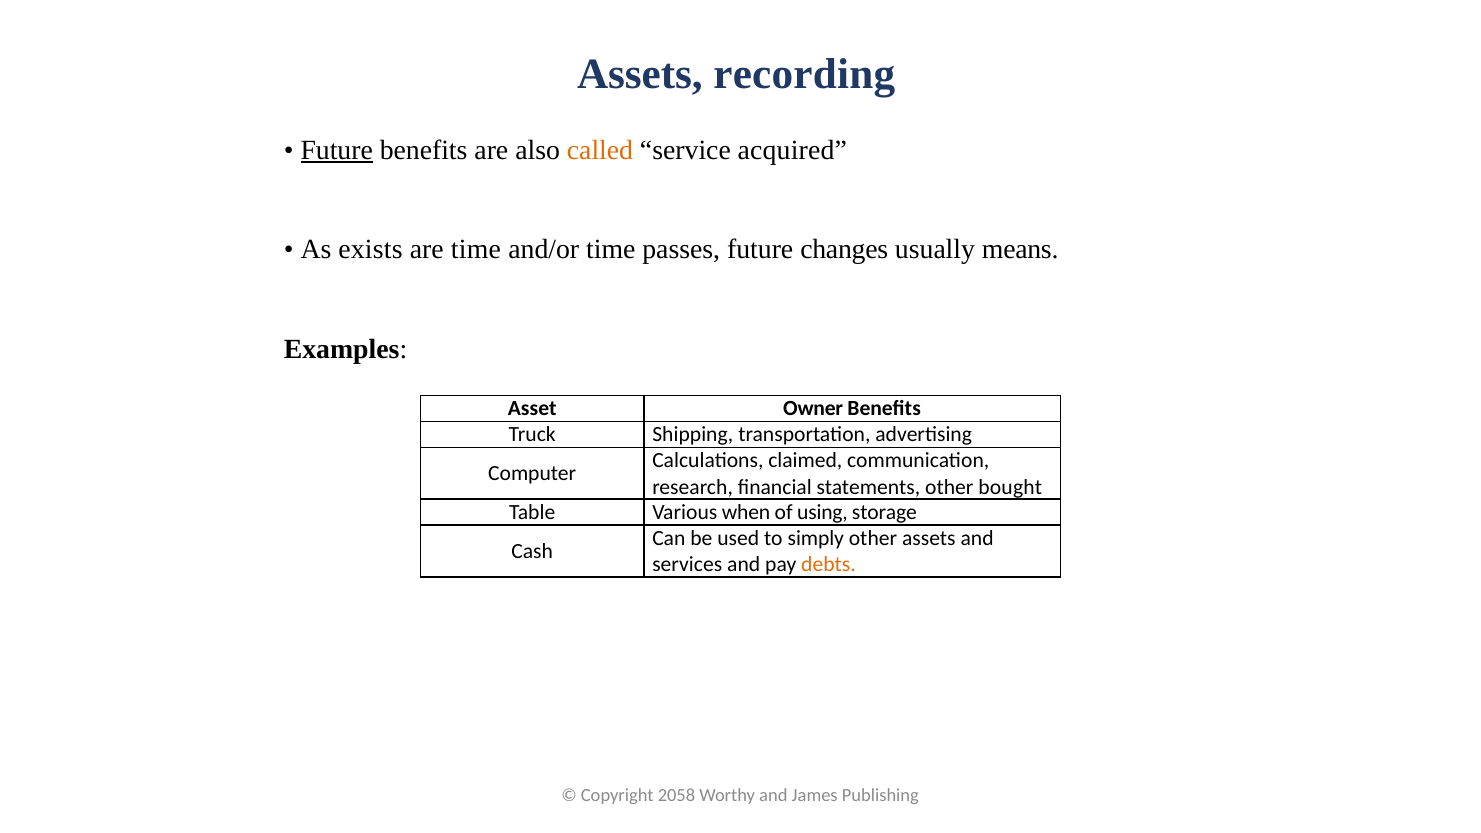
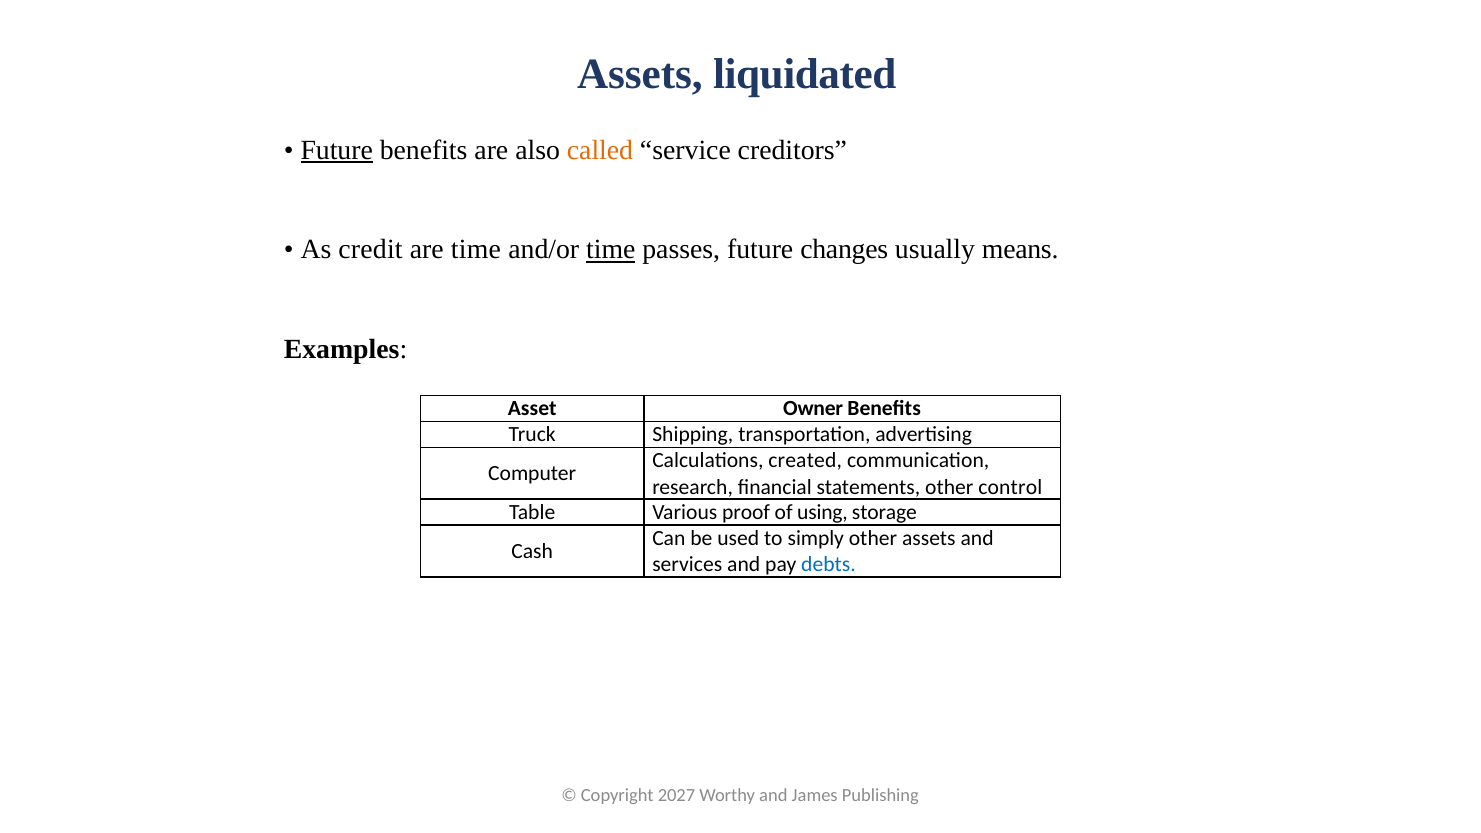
recording: recording -> liquidated (805, 74)
acquired: acquired -> creditors (792, 150)
exists: exists -> credit (370, 250)
time underline: none -> present (611, 250)
claimed: claimed -> created (805, 461)
bought: bought -> control (1010, 487)
when: when -> proof (746, 513)
debts colour: orange -> blue (828, 565)
2058: 2058 -> 2027 (676, 795)
